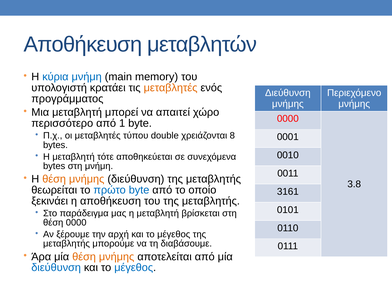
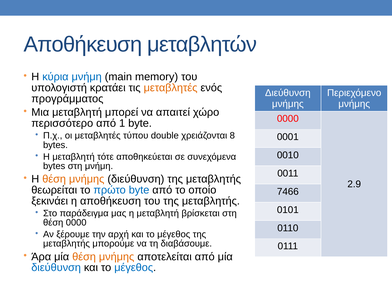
3.8: 3.8 -> 2.9 (354, 184)
3161: 3161 -> 7466 (288, 192)
